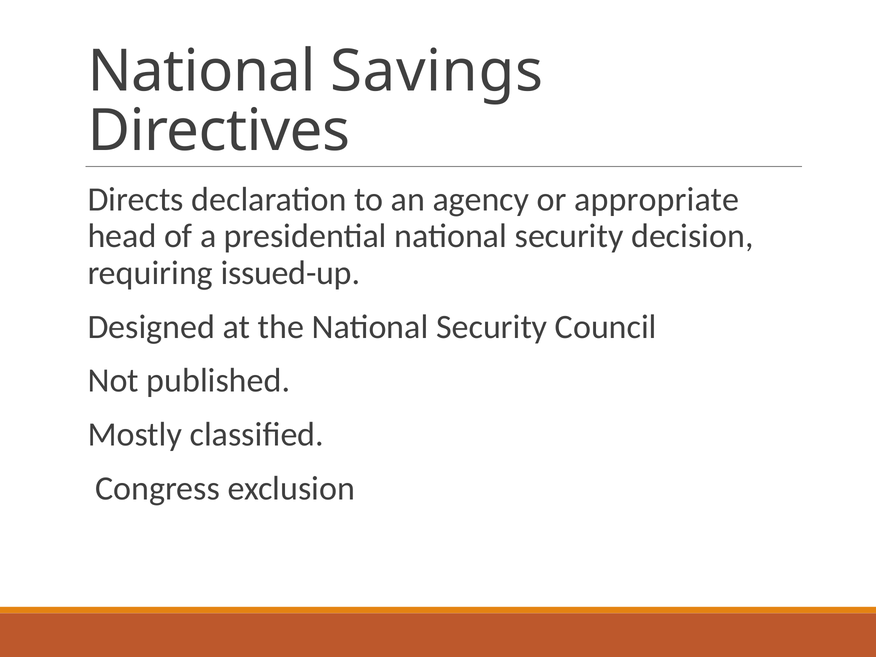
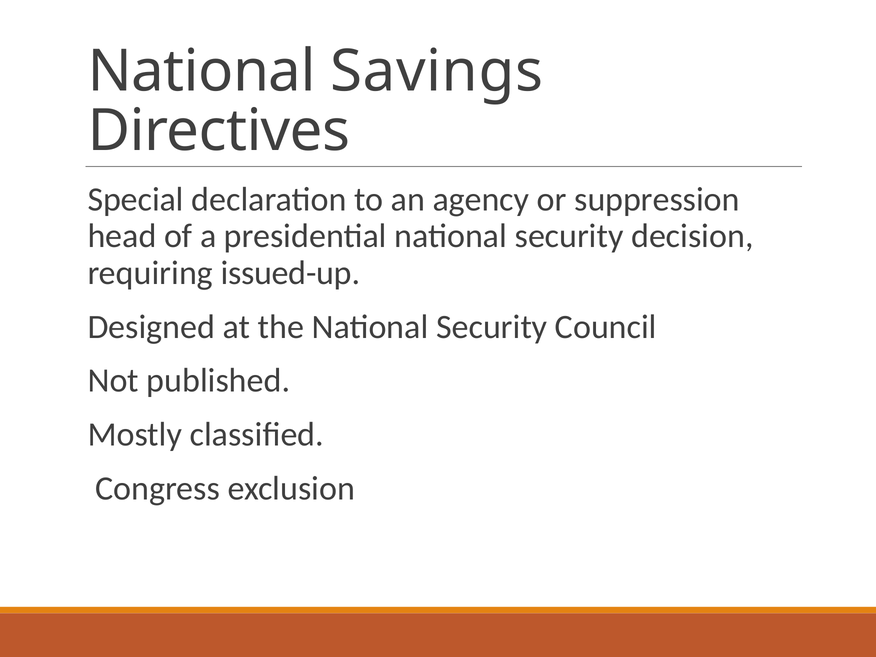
Directs: Directs -> Special (136, 199)
appropriate: appropriate -> suppression (657, 199)
